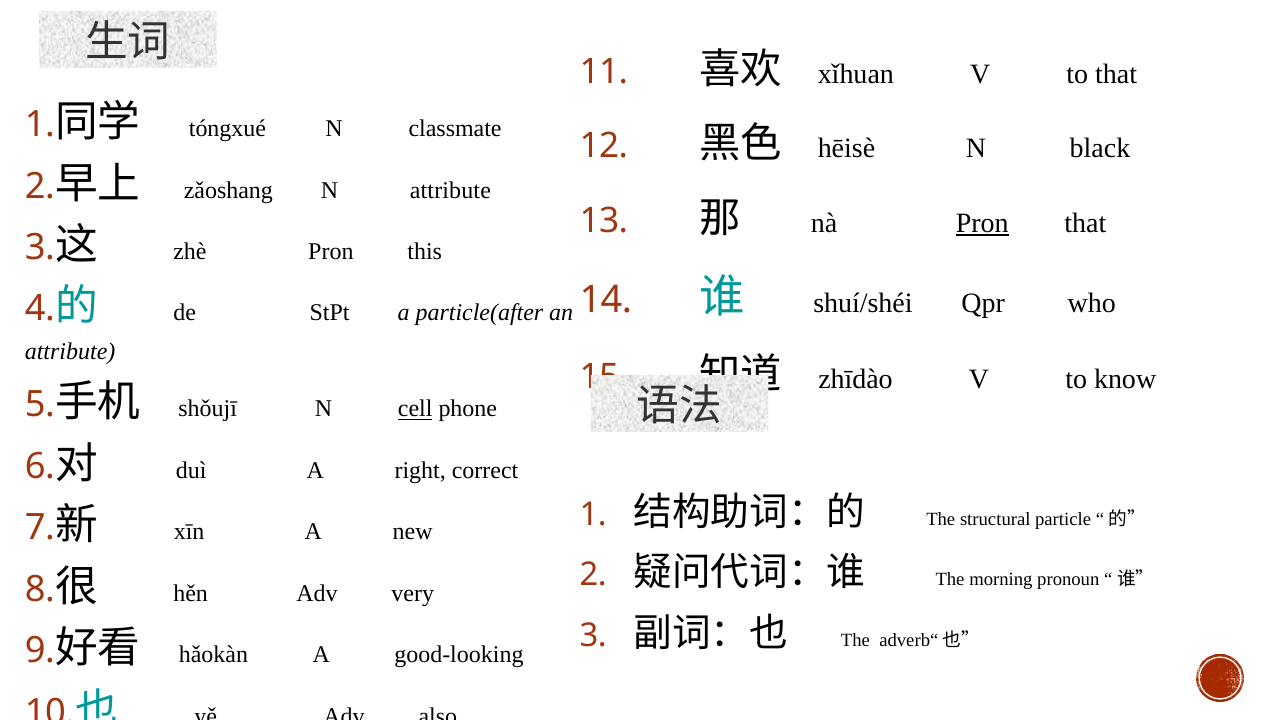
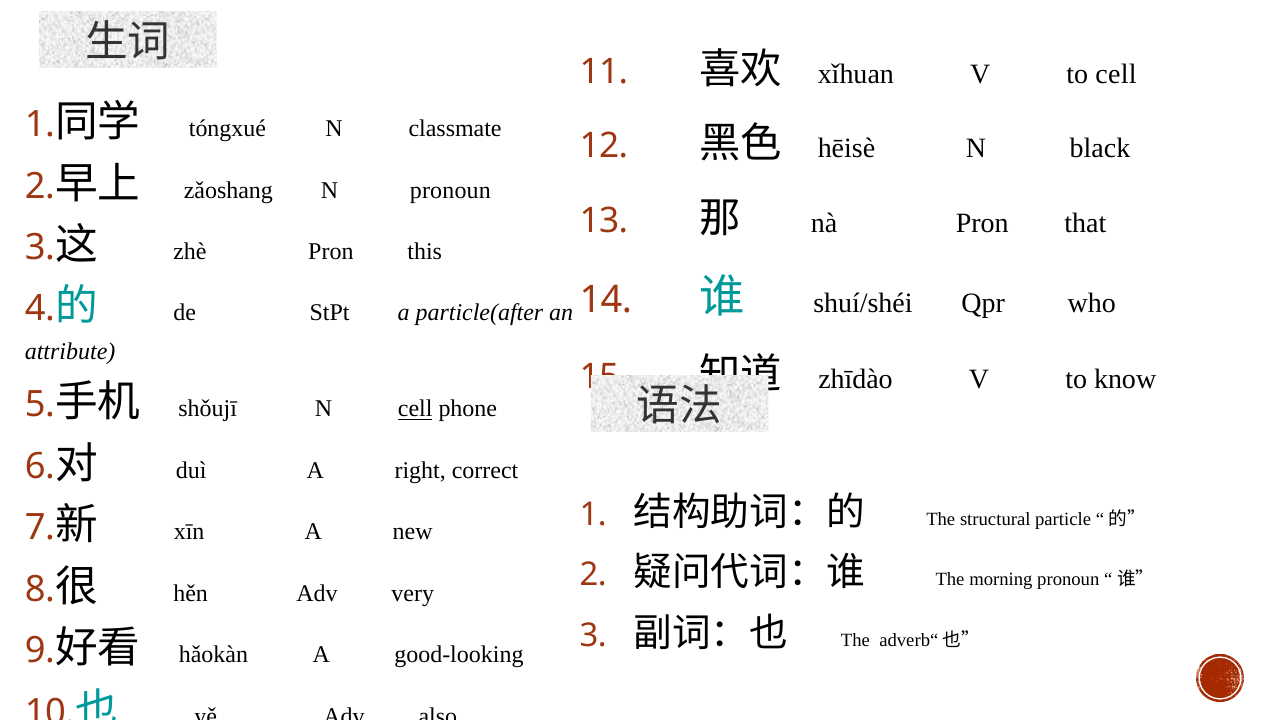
to that: that -> cell (1116, 74)
N attribute: attribute -> pronoun (450, 190)
Pron underline: present -> none (982, 223)
